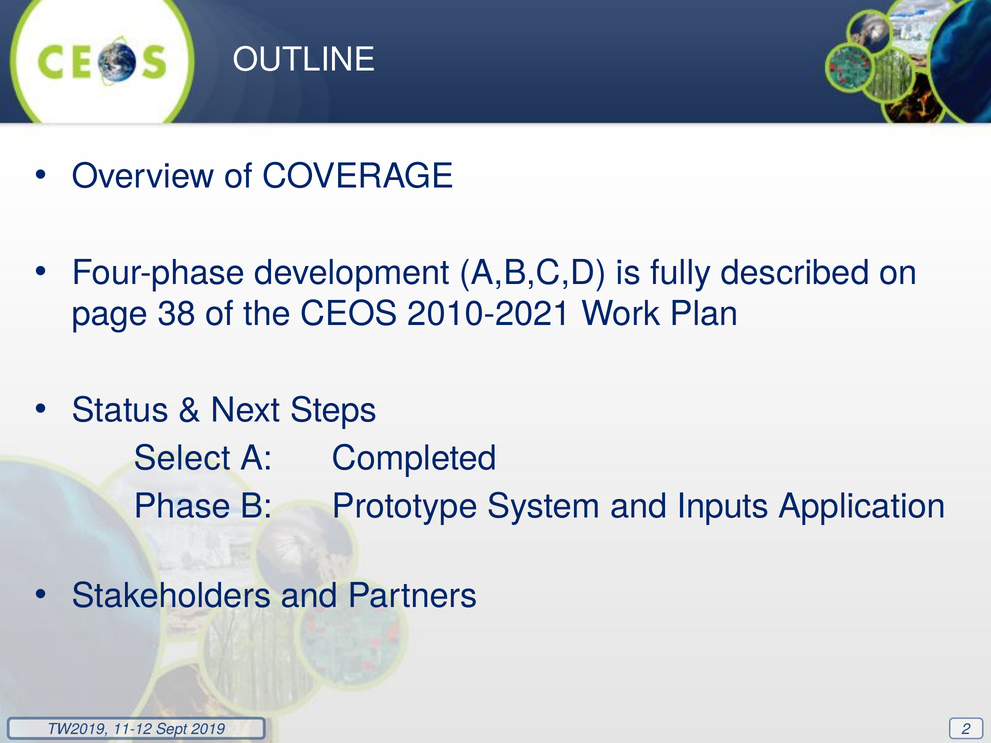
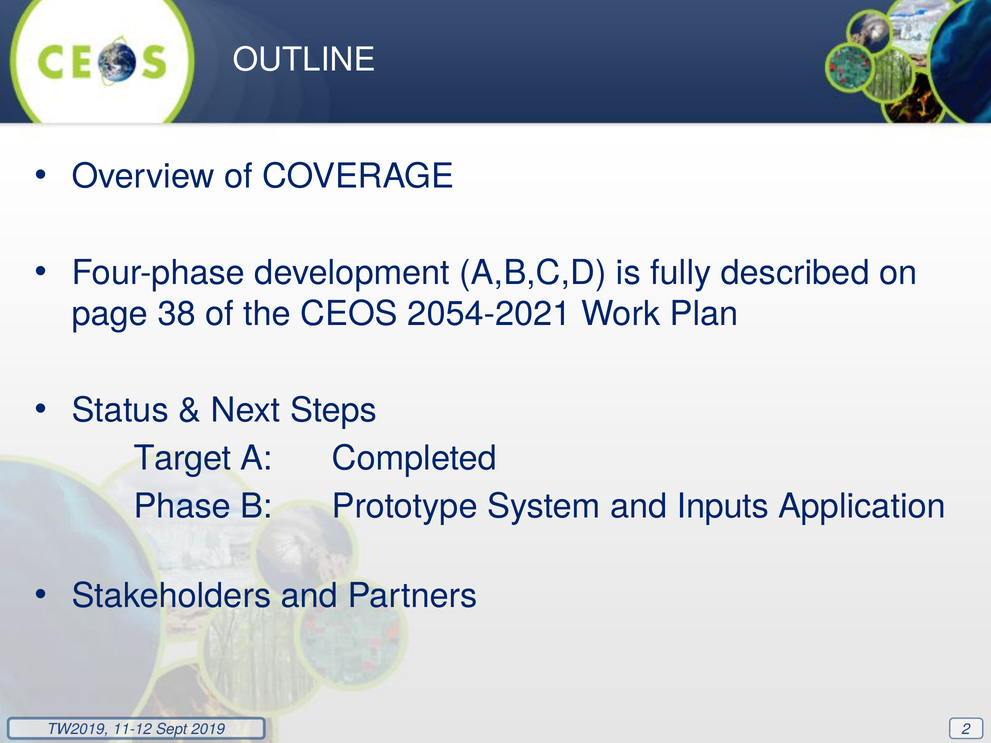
2010-2021: 2010-2021 -> 2054-2021 (490, 314)
Select: Select -> Target (182, 459)
